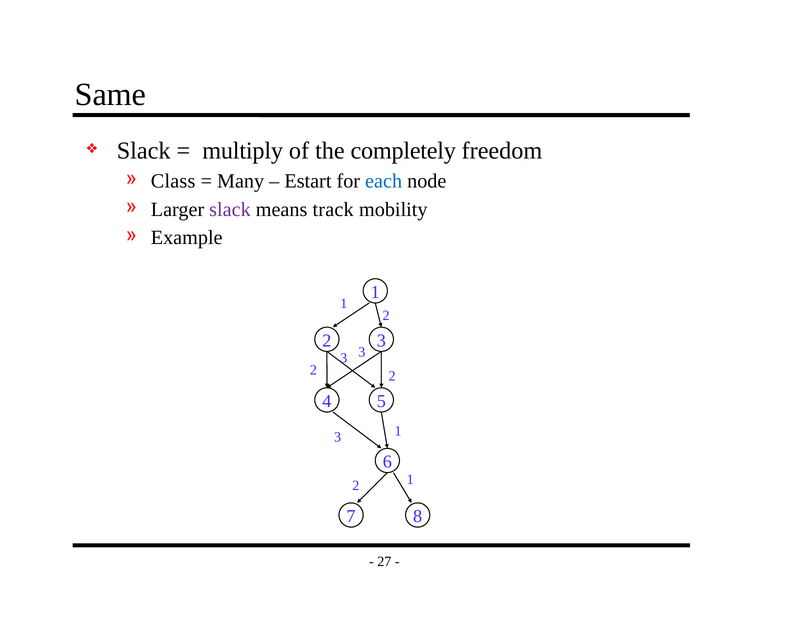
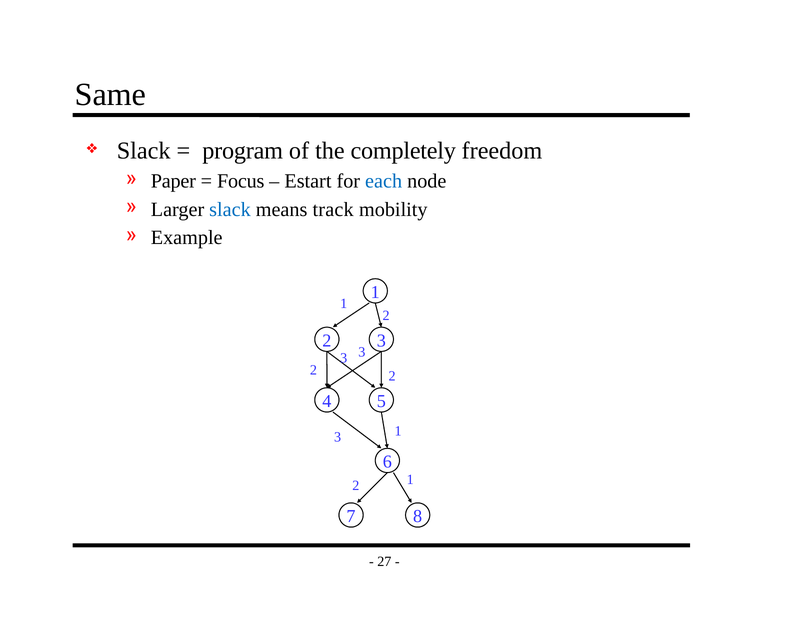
multiply: multiply -> program (243, 151)
Class: Class -> Paper (173, 181)
Many: Many -> Focus (241, 181)
slack colour: purple -> blue (230, 209)
